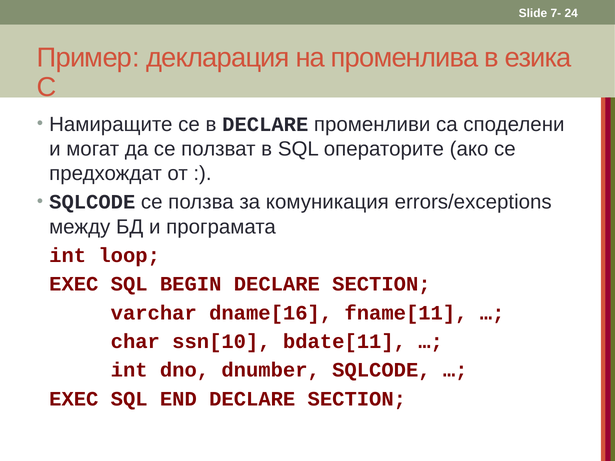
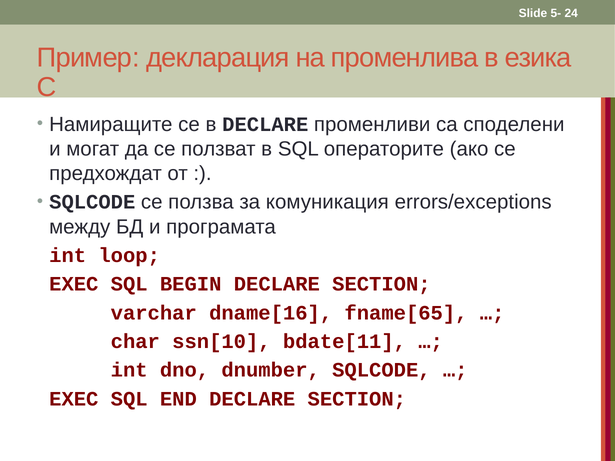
7-: 7- -> 5- (556, 13)
fname[11: fname[11 -> fname[65 (406, 313)
